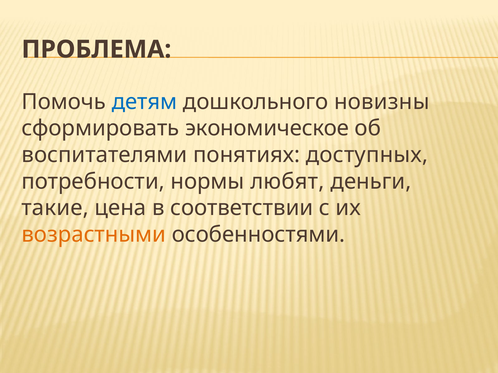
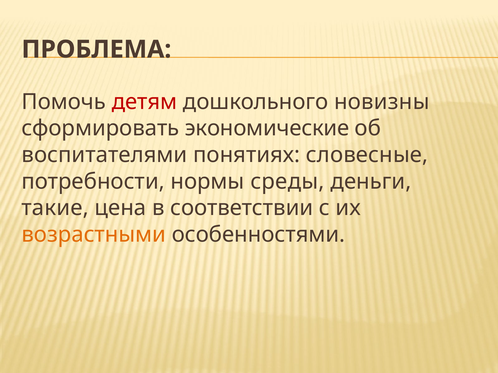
детям colour: blue -> red (144, 102)
экономическое: экономическое -> экономические (267, 128)
доступных: доступных -> словесные (367, 155)
любят: любят -> среды (287, 182)
